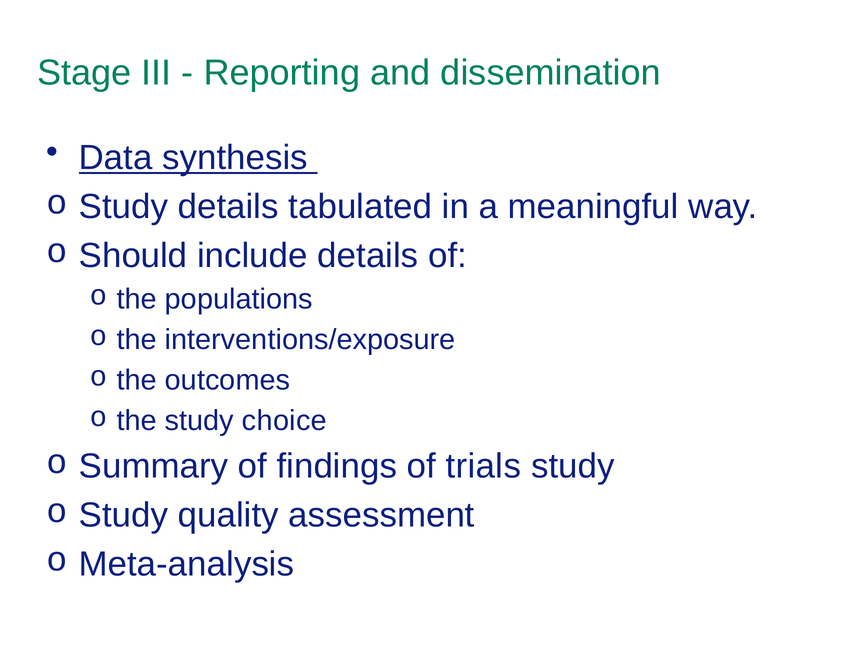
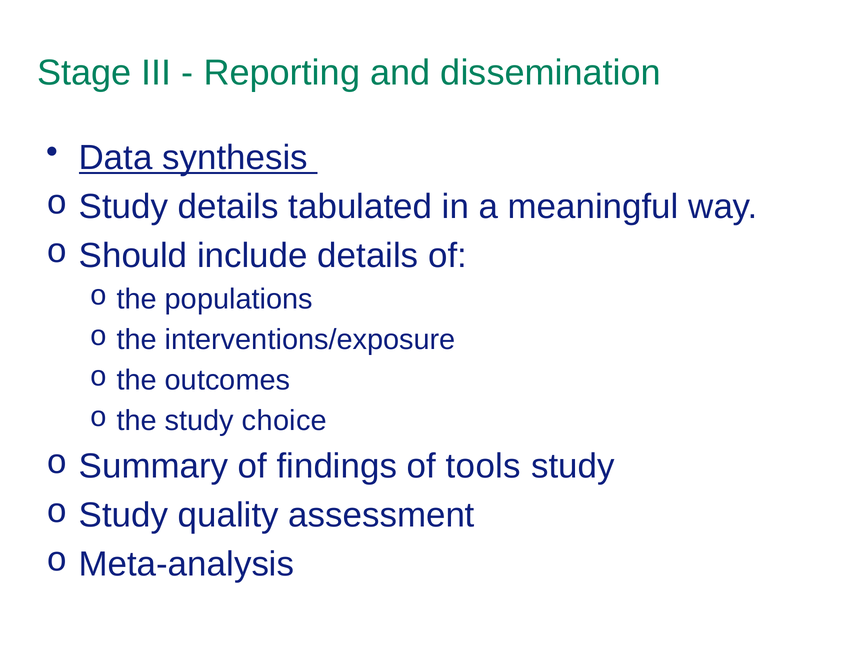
trials: trials -> tools (483, 466)
